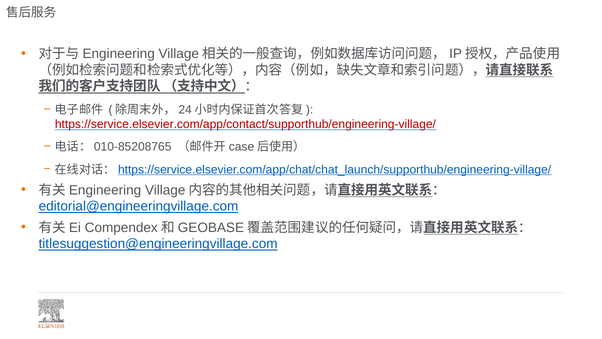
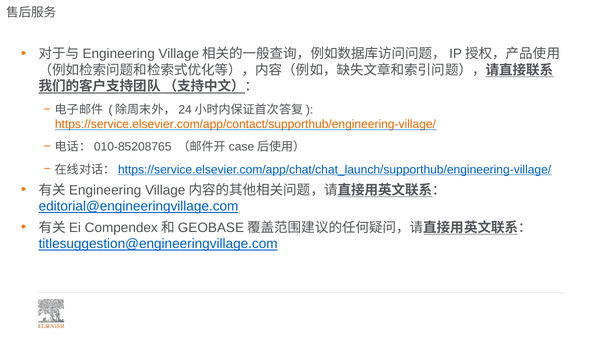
https://service.elsevier.com/app/contact/supporthub/engineering-village/ colour: red -> orange (245, 124)
